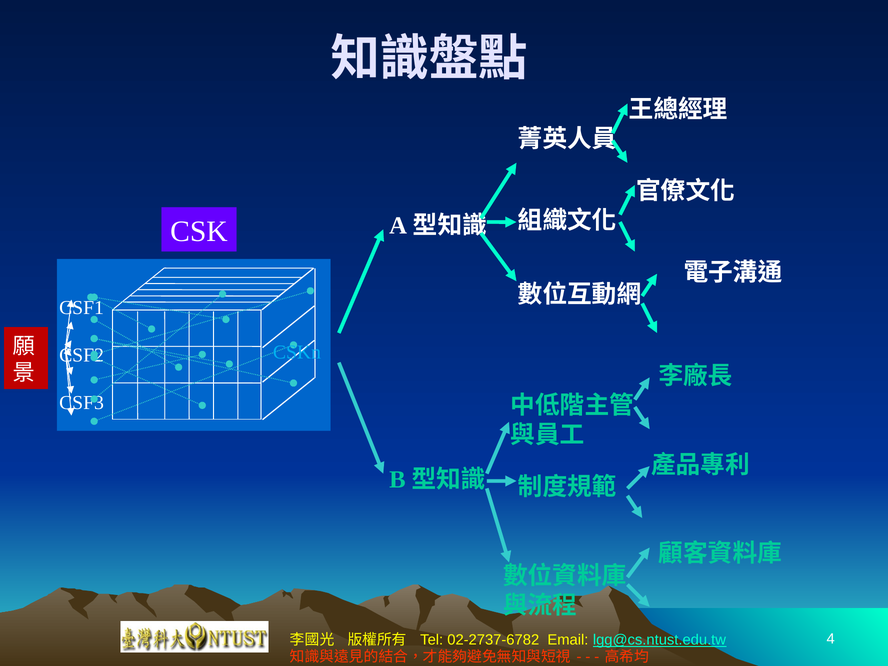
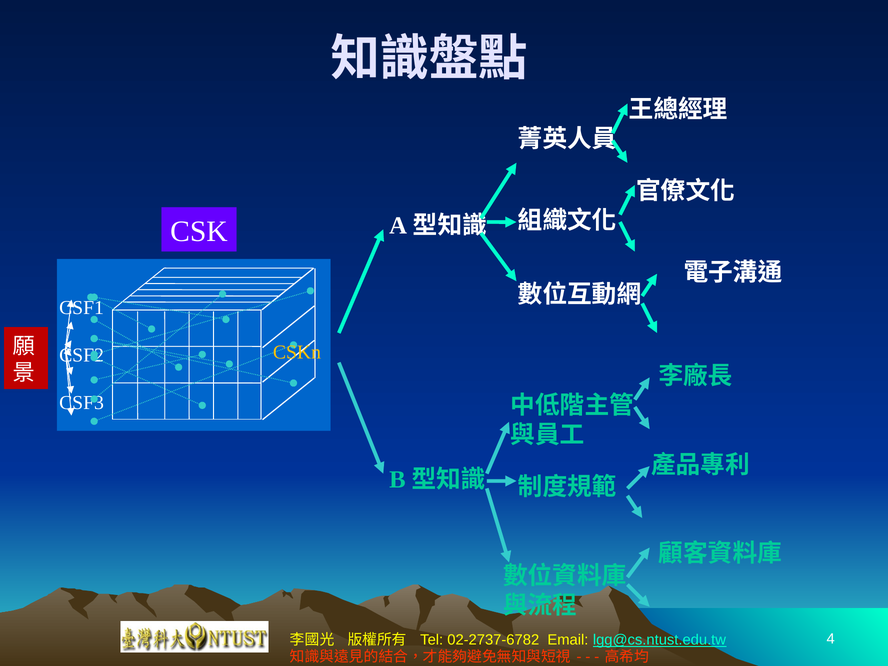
CSKn colour: light blue -> yellow (297, 352)
